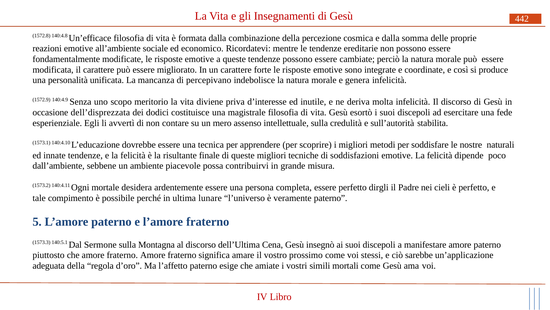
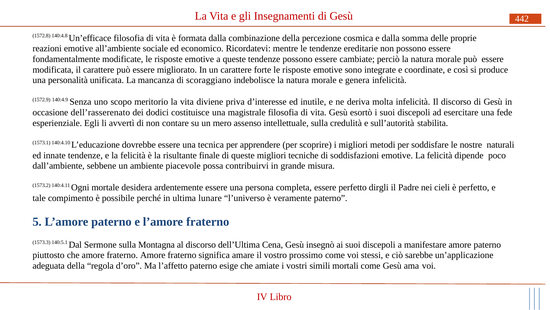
percepivano: percepivano -> scoraggiano (209, 80)
dell’disprezzata: dell’disprezzata -> dell’rasserenato (100, 112)
